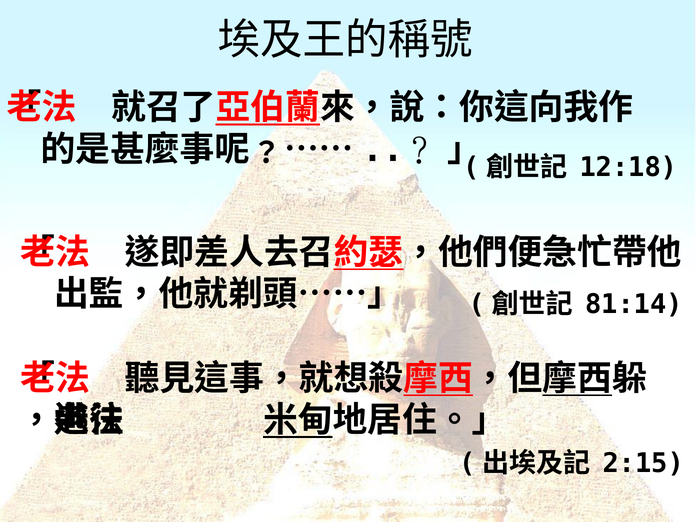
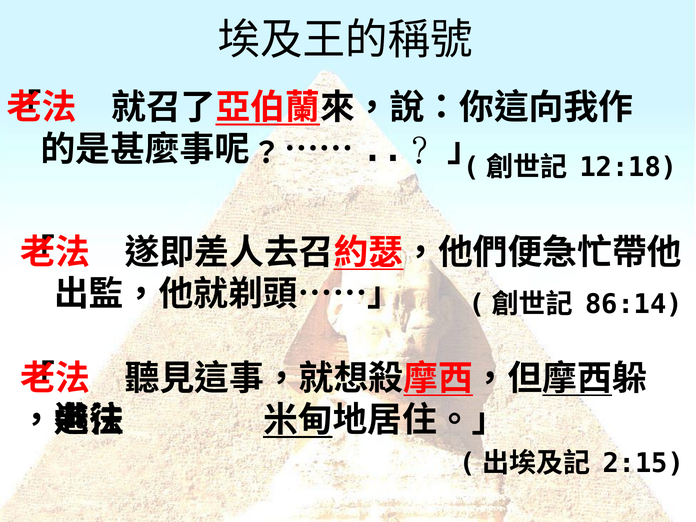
81:14: 81:14 -> 86:14 (634, 304)
